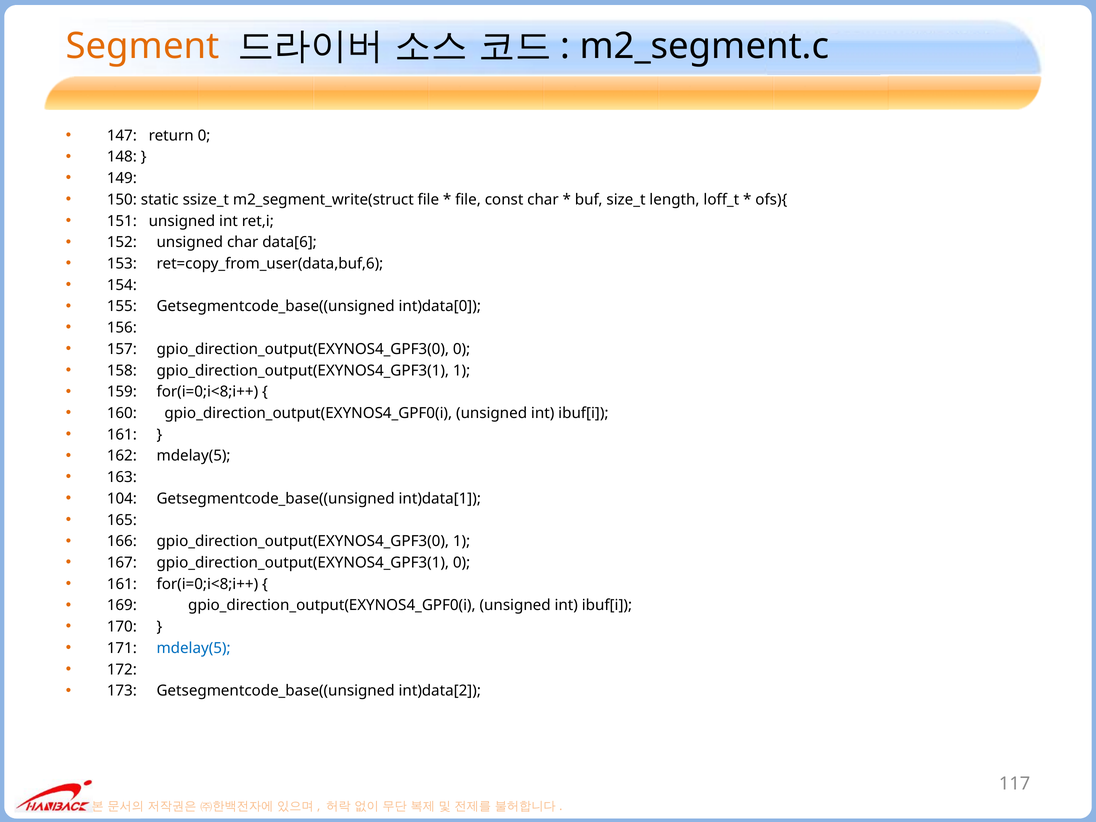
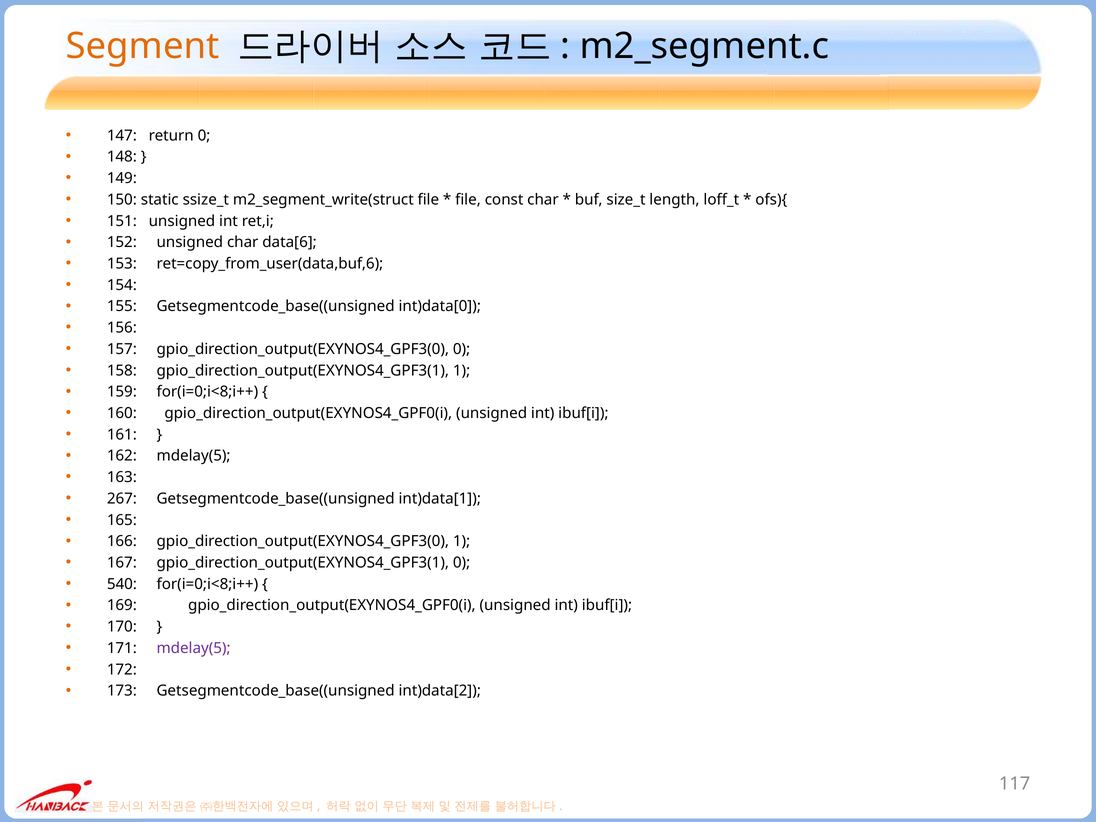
104: 104 -> 267 (122, 499)
161: 161 -> 540 (122, 584)
mdelay(5 colour: blue -> purple (194, 648)
